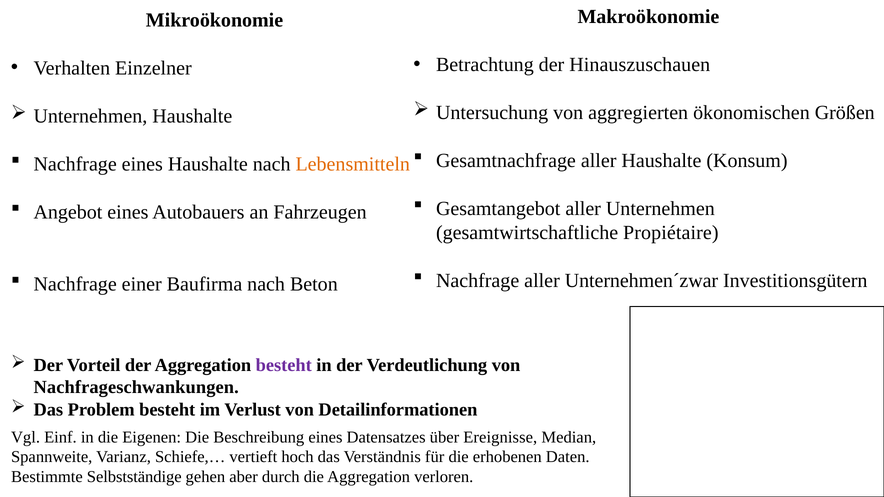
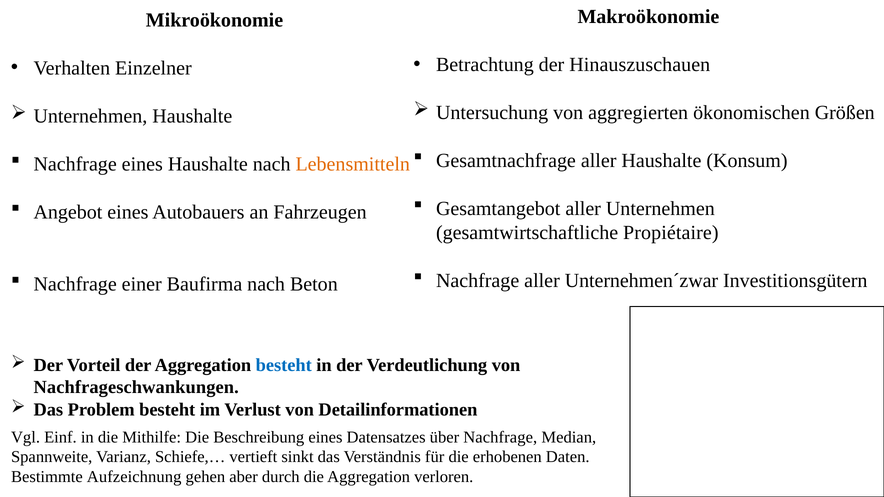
besteht colour: purple -> blue (284, 366)
Eigenen: Eigenen -> Mithilfe (152, 437)
über Ereignisse: Ereignisse -> Nachfrage (500, 437)
hoch: hoch -> sinkt (298, 457)
Selbstständige: Selbstständige -> Aufzeichnung (134, 477)
